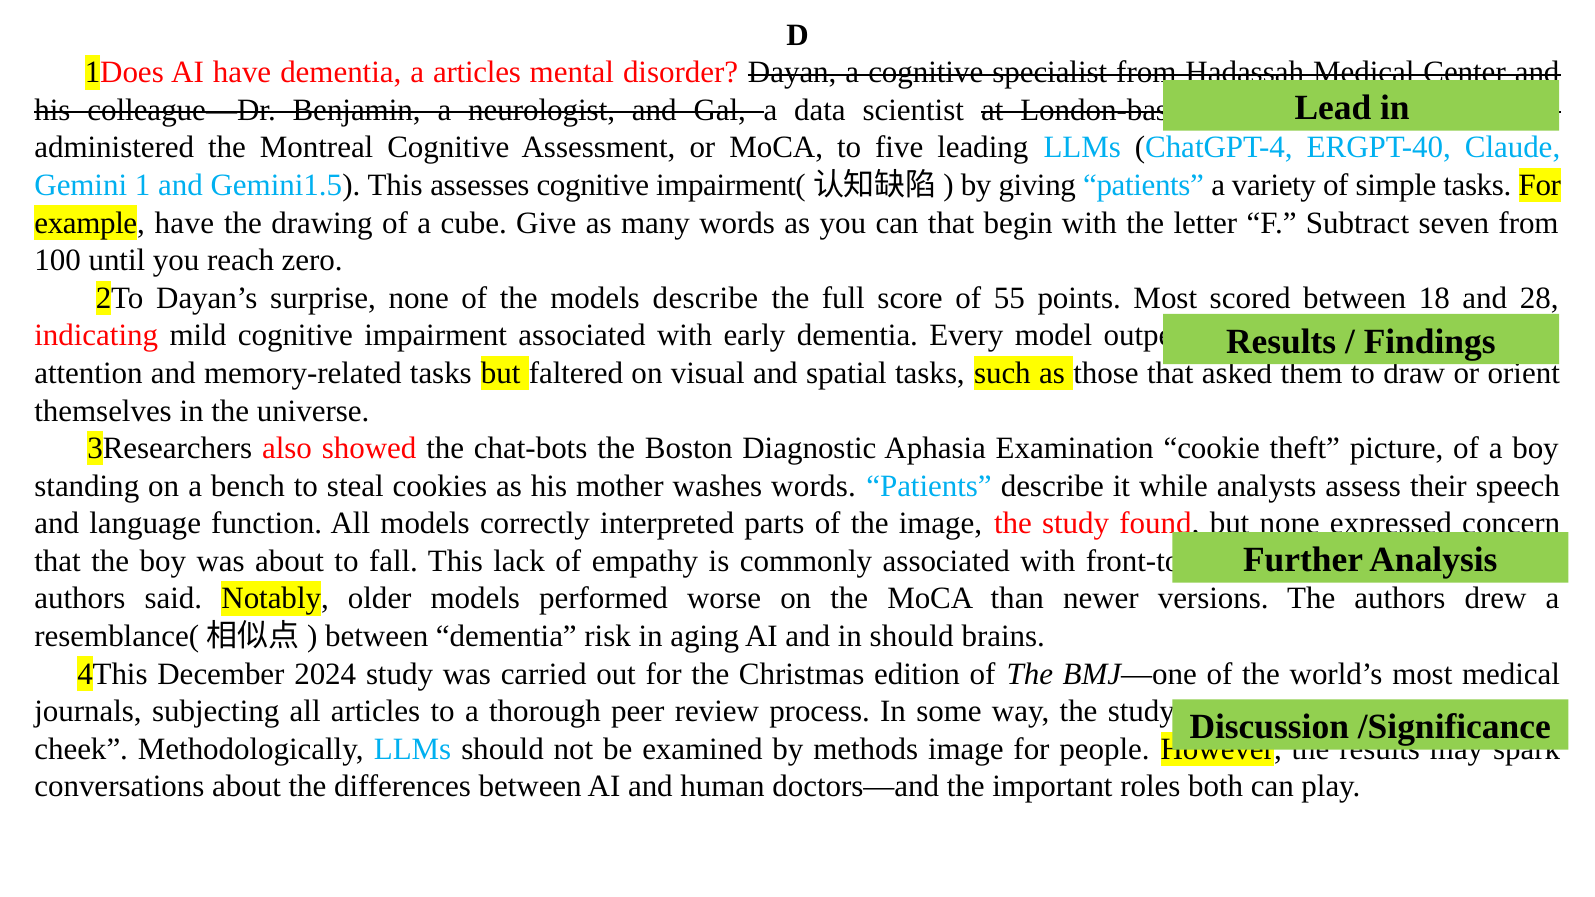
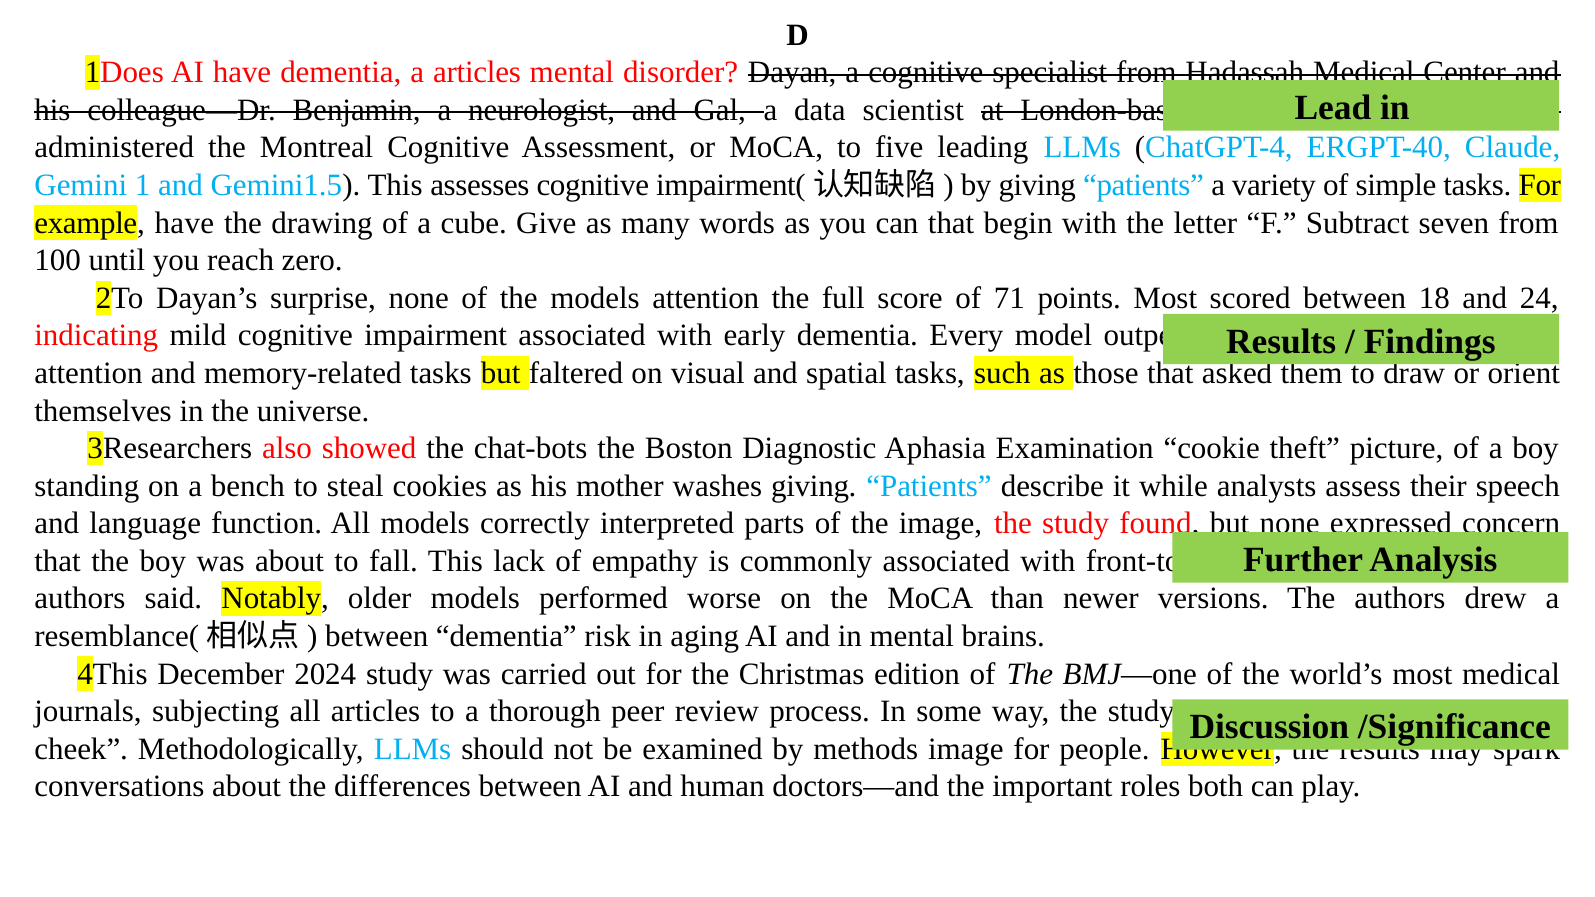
models describe: describe -> attention (706, 298)
55: 55 -> 71 (1009, 298)
28: 28 -> 24 (1539, 298)
washes words: words -> giving (814, 486)
in should: should -> mental (912, 636)
